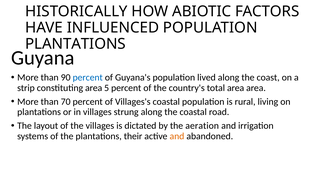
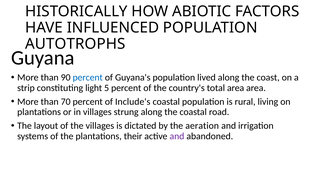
PLANTATIONS: PLANTATIONS -> AUTOTROPHS (75, 44)
constituting area: area -> light (94, 88)
Villages's: Villages's -> Include's (133, 102)
and colour: orange -> purple (177, 137)
